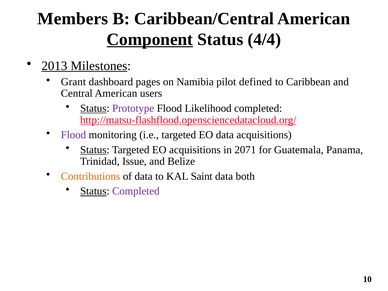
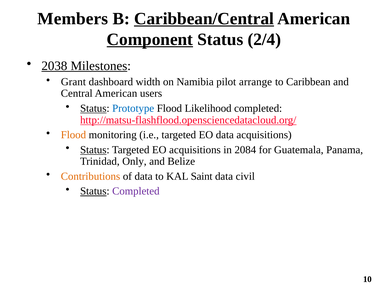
Caribbean/Central underline: none -> present (204, 19)
4/4: 4/4 -> 2/4 (264, 39)
2013: 2013 -> 2038 (54, 66)
pages: pages -> width (148, 82)
defined: defined -> arrange (256, 82)
Prototype colour: purple -> blue (133, 108)
Flood colour: purple -> orange (73, 135)
2071: 2071 -> 2084 (245, 150)
Issue: Issue -> Only (134, 161)
both: both -> civil (245, 176)
